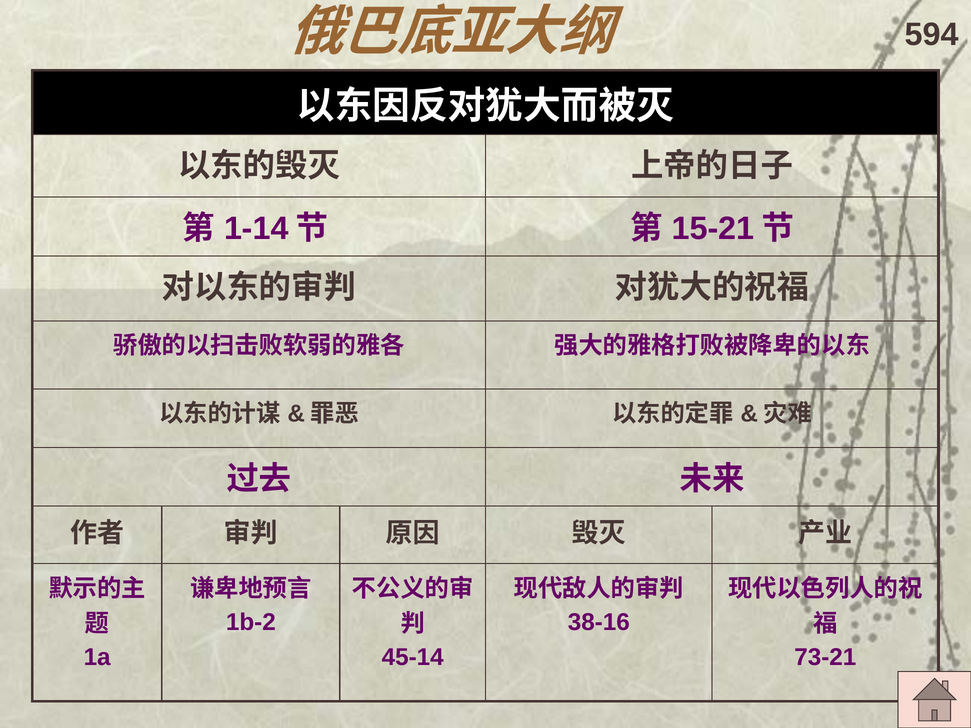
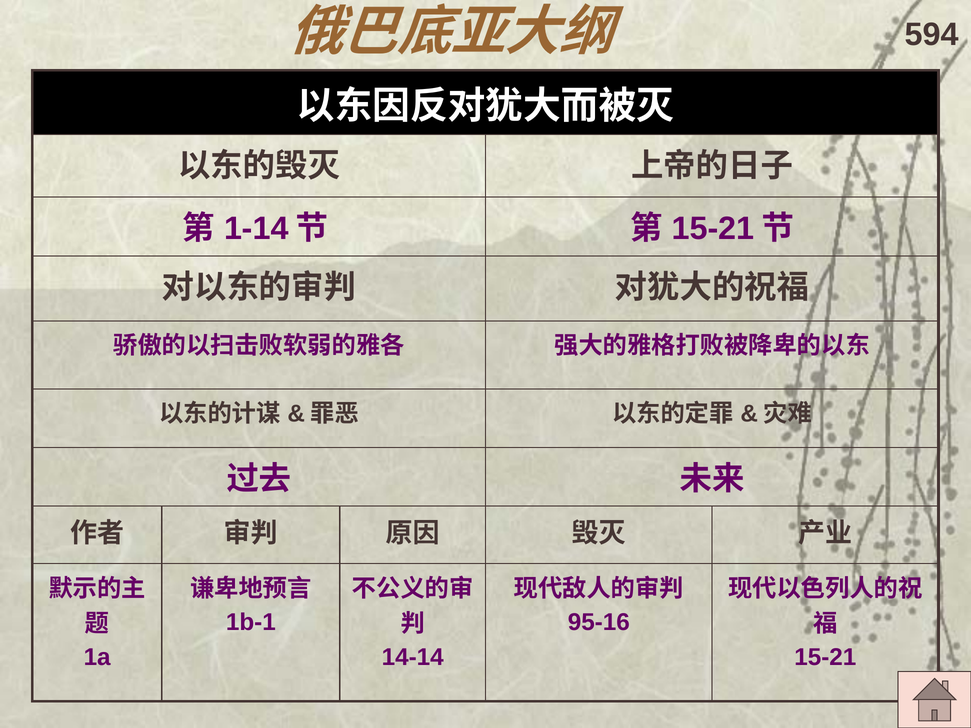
1b-2: 1b-2 -> 1b-1 (251, 623)
38-16: 38-16 -> 95-16 (599, 623)
45-14: 45-14 -> 14-14 (413, 658)
73-21: 73-21 -> 15-21 (825, 658)
